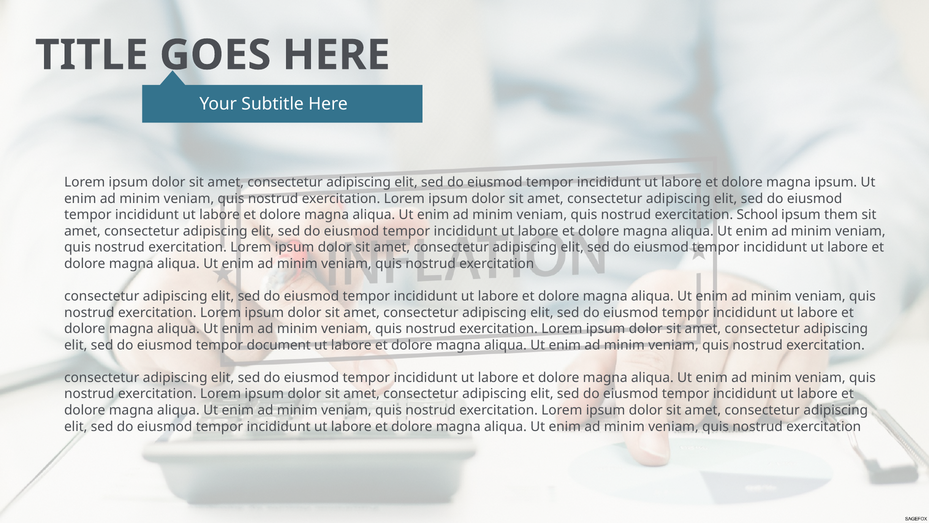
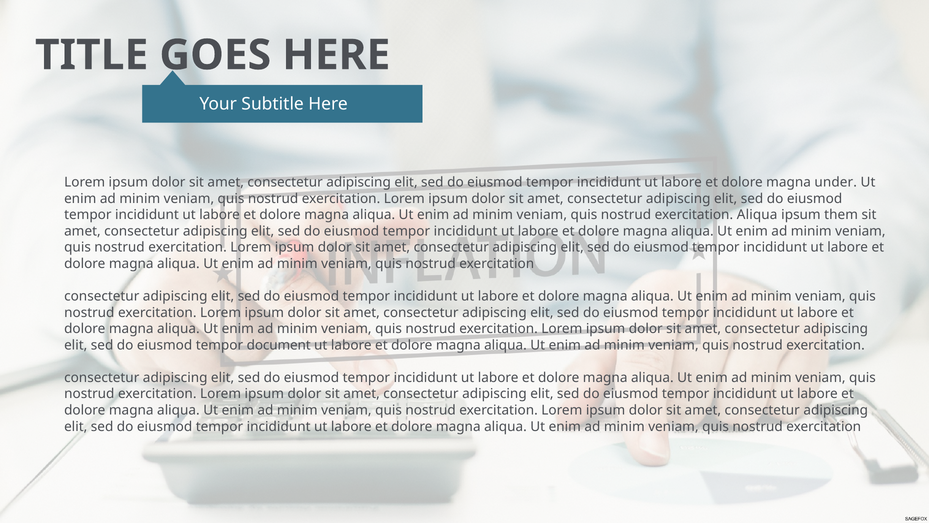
magna ipsum: ipsum -> under (836, 182)
exercitation School: School -> Aliqua (757, 215)
